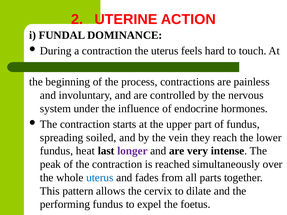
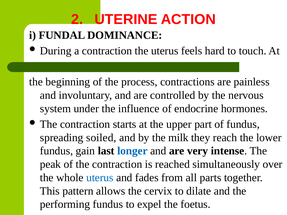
vein: vein -> milk (178, 138)
heat: heat -> gain (85, 151)
longer colour: purple -> blue (132, 151)
